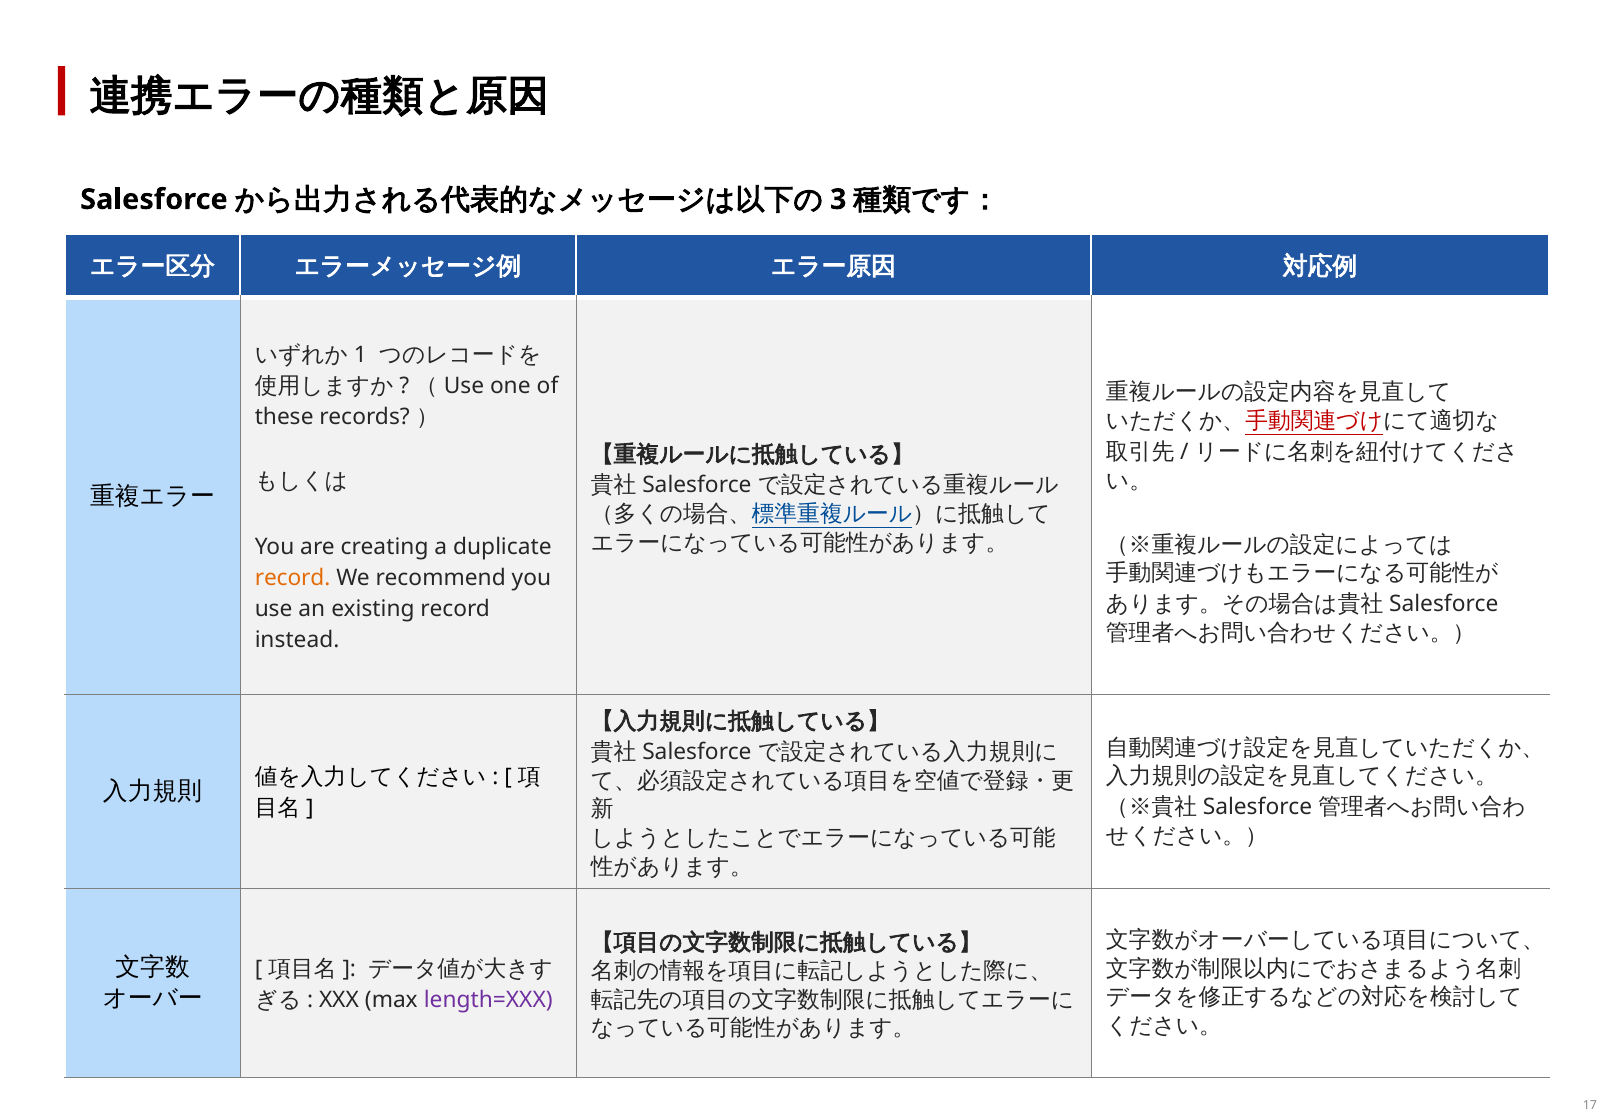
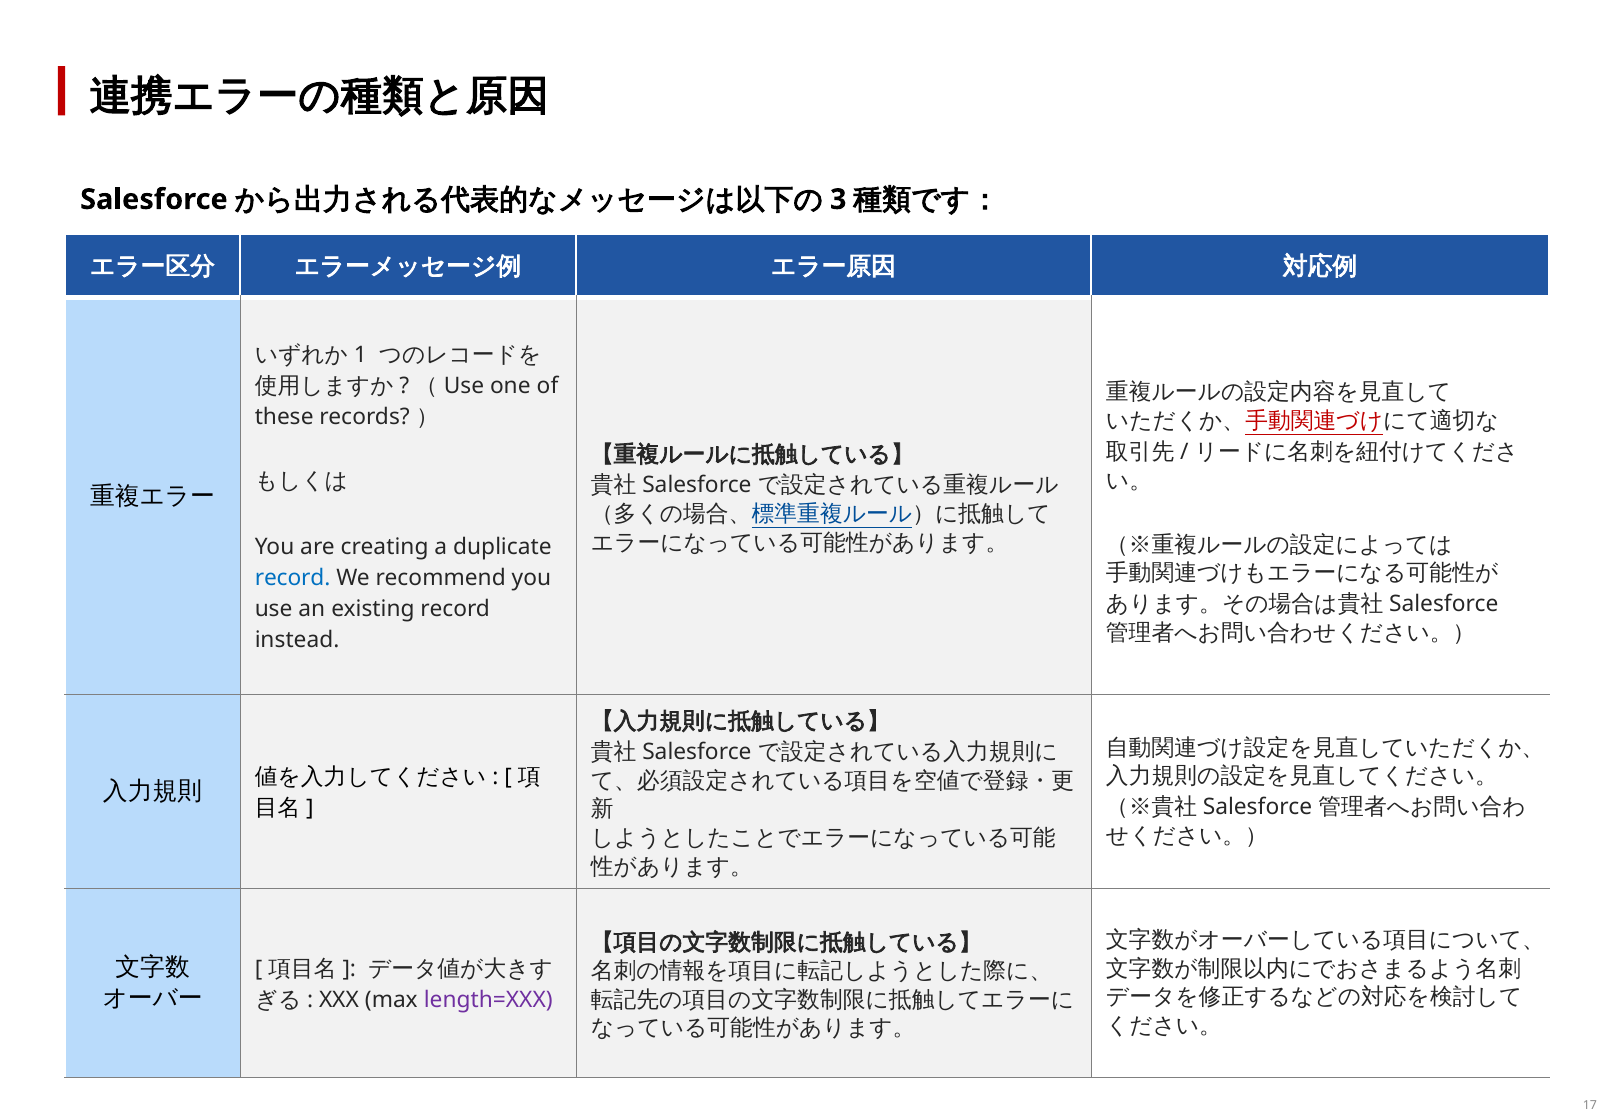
record colour: orange -> blue (293, 578)
